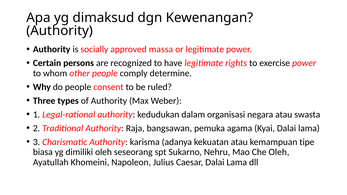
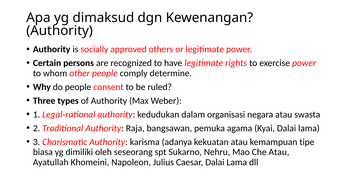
massa: massa -> others (161, 49)
Che Oleh: Oleh -> Atau (279, 152)
